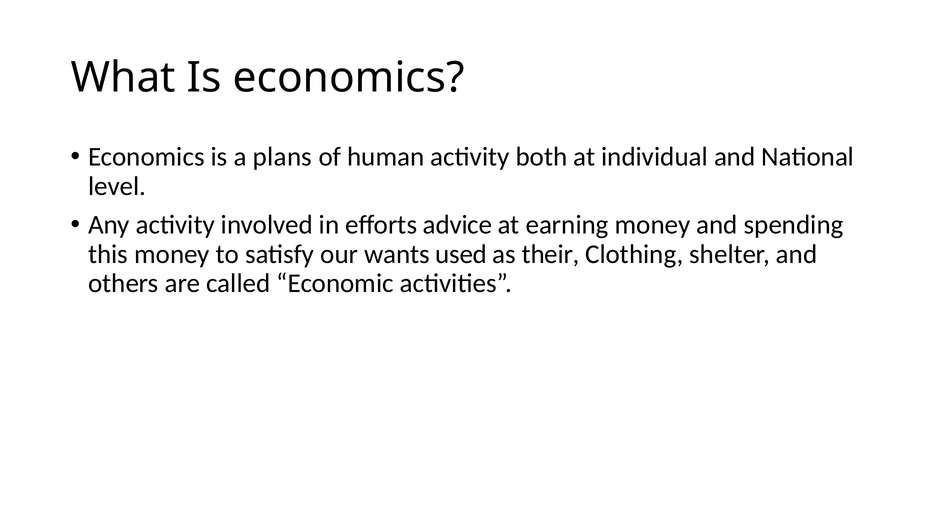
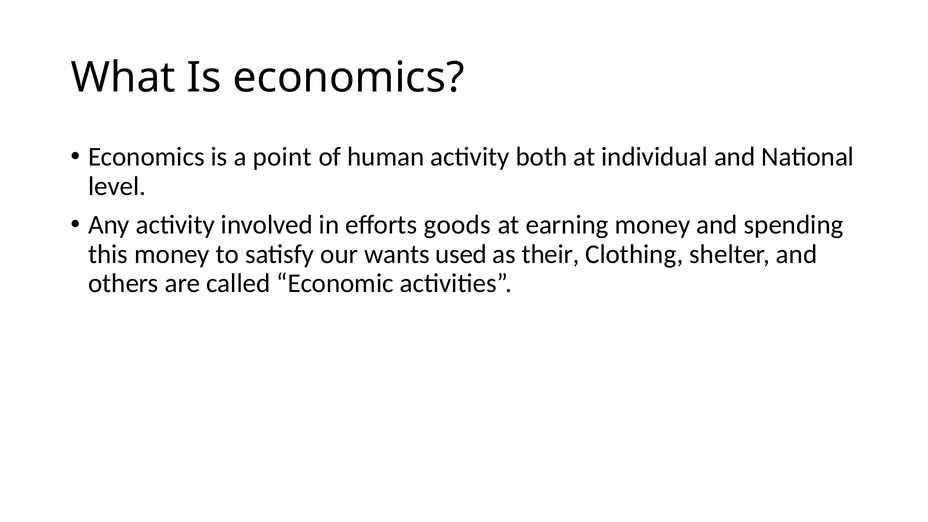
plans: plans -> point (282, 157)
advice: advice -> goods (457, 225)
